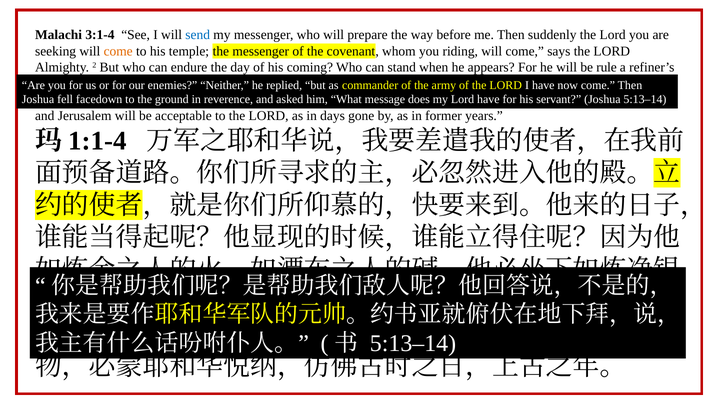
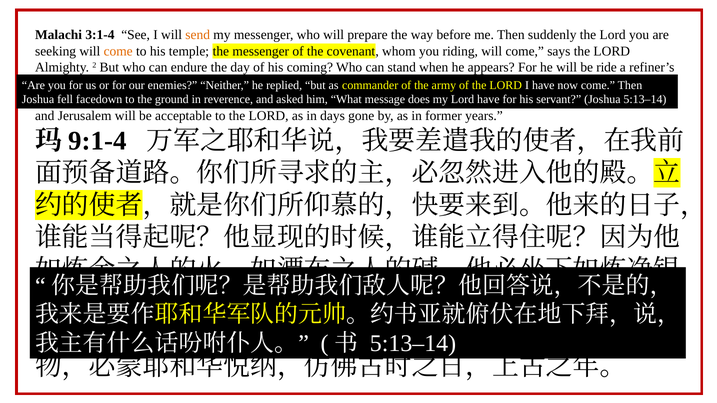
send colour: blue -> orange (198, 35)
rule: rule -> ride (607, 67)
1:1-4: 1:1-4 -> 9:1-4 (97, 141)
